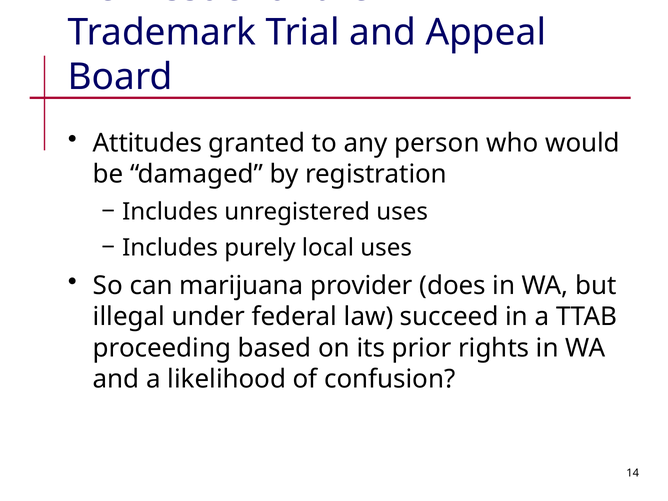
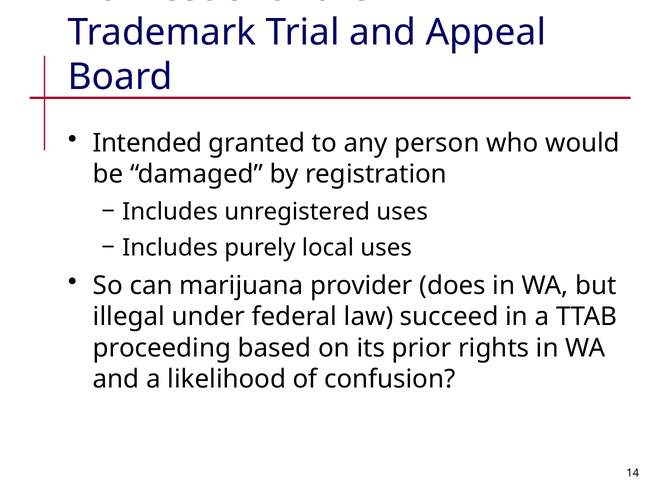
Attitudes: Attitudes -> Intended (148, 143)
